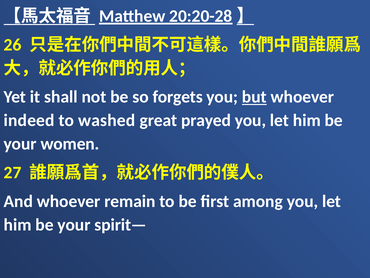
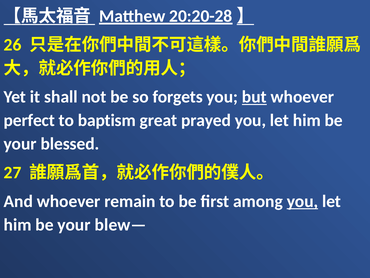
indeed: indeed -> perfect (29, 120)
washed: washed -> baptism (107, 120)
women: women -> blessed (70, 144)
you underline: none -> present (302, 201)
spirit—: spirit— -> blew— (120, 224)
